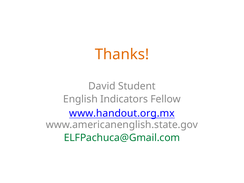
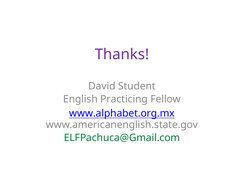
Thanks colour: orange -> purple (122, 54)
Indicators: Indicators -> Practicing (124, 99)
www.handout.org.mx: www.handout.org.mx -> www.alphabet.org.mx (122, 113)
